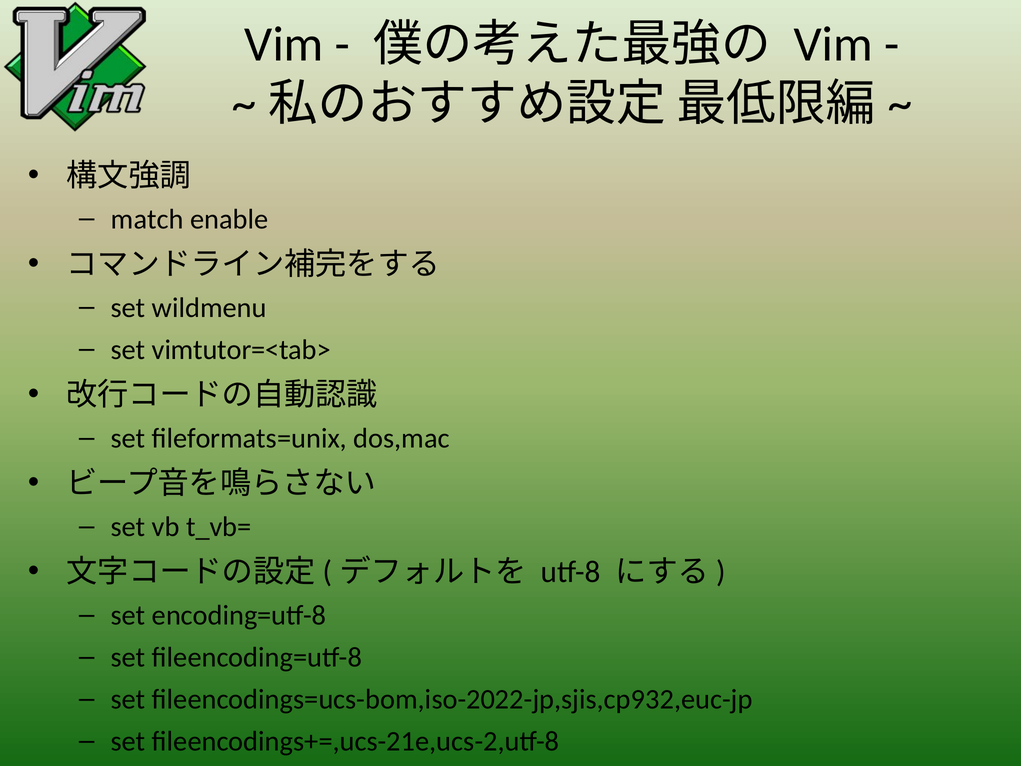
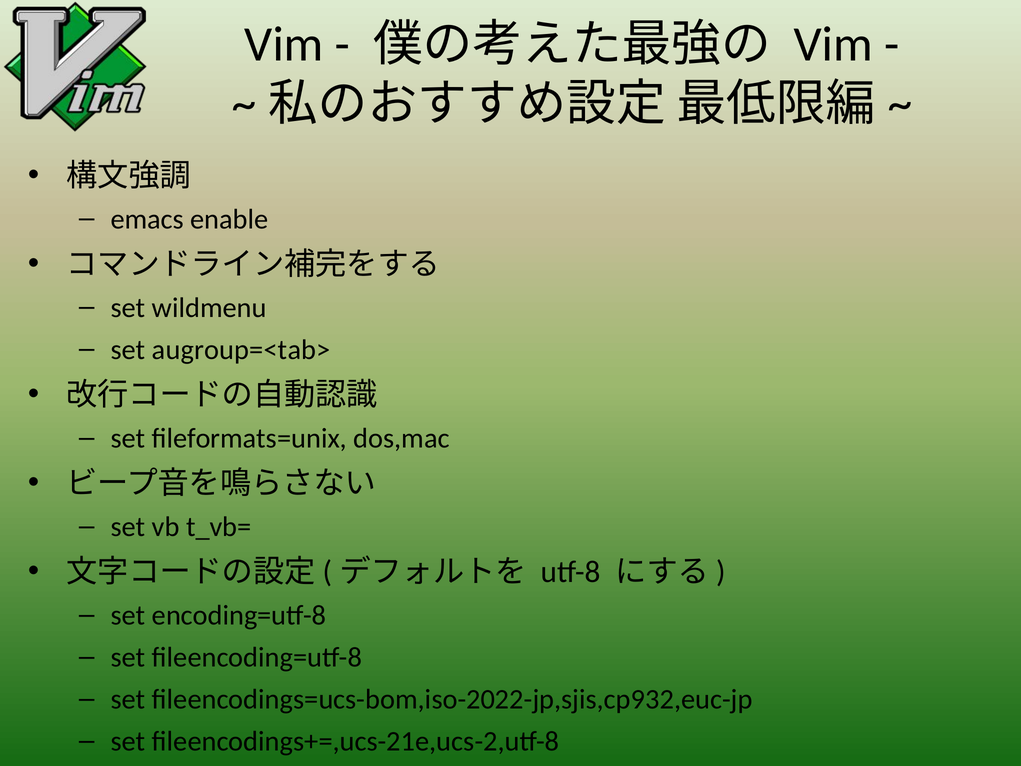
match: match -> emacs (147, 219)
vimtutor=<tab>: vimtutor=<tab> -> augroup=<tab> (241, 350)
